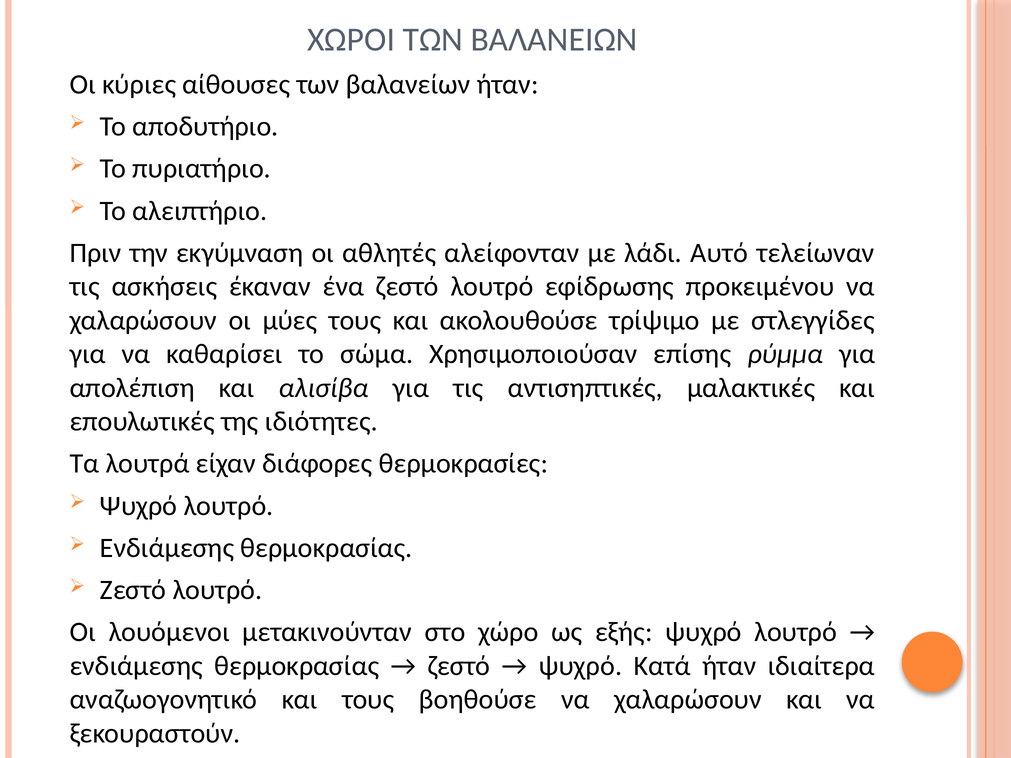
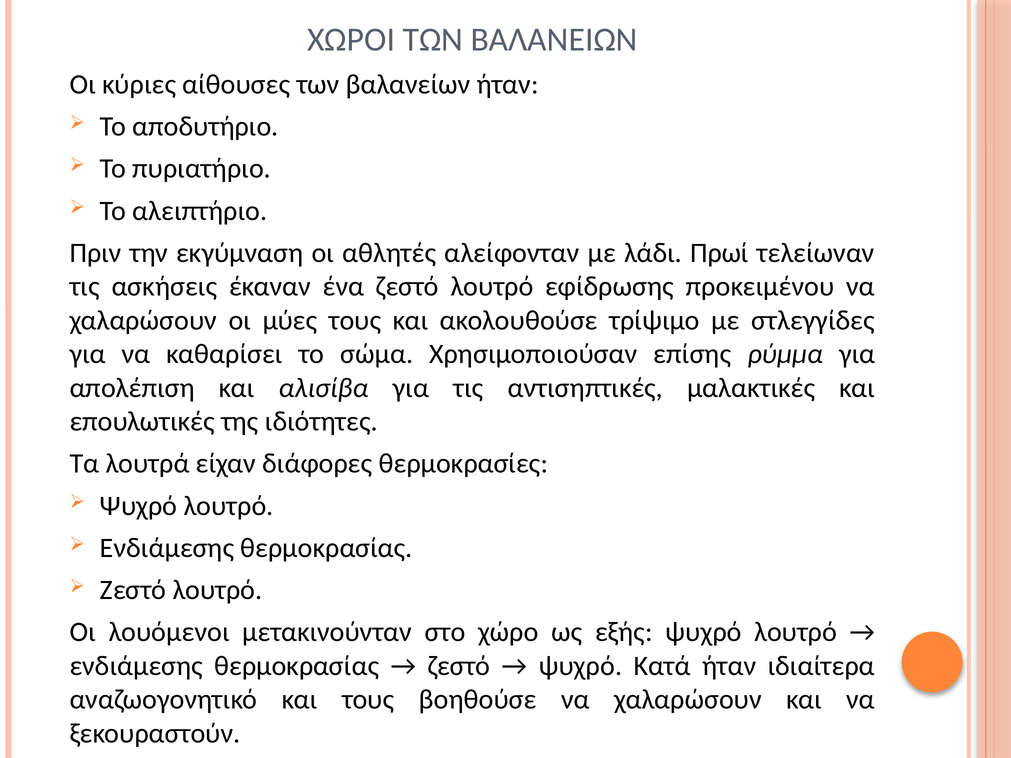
Αυτό: Αυτό -> Πρωί (720, 253)
